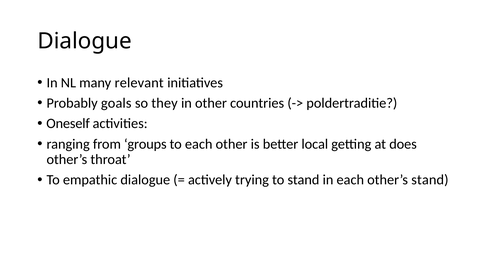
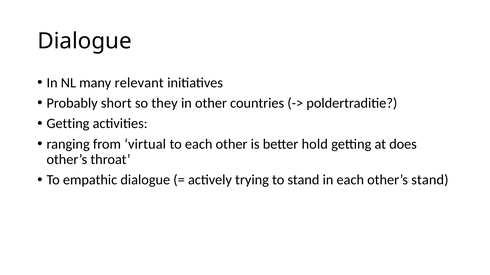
goals: goals -> short (116, 103)
Oneself: Oneself -> Getting (68, 124)
groups: groups -> virtual (145, 144)
local: local -> hold (315, 144)
